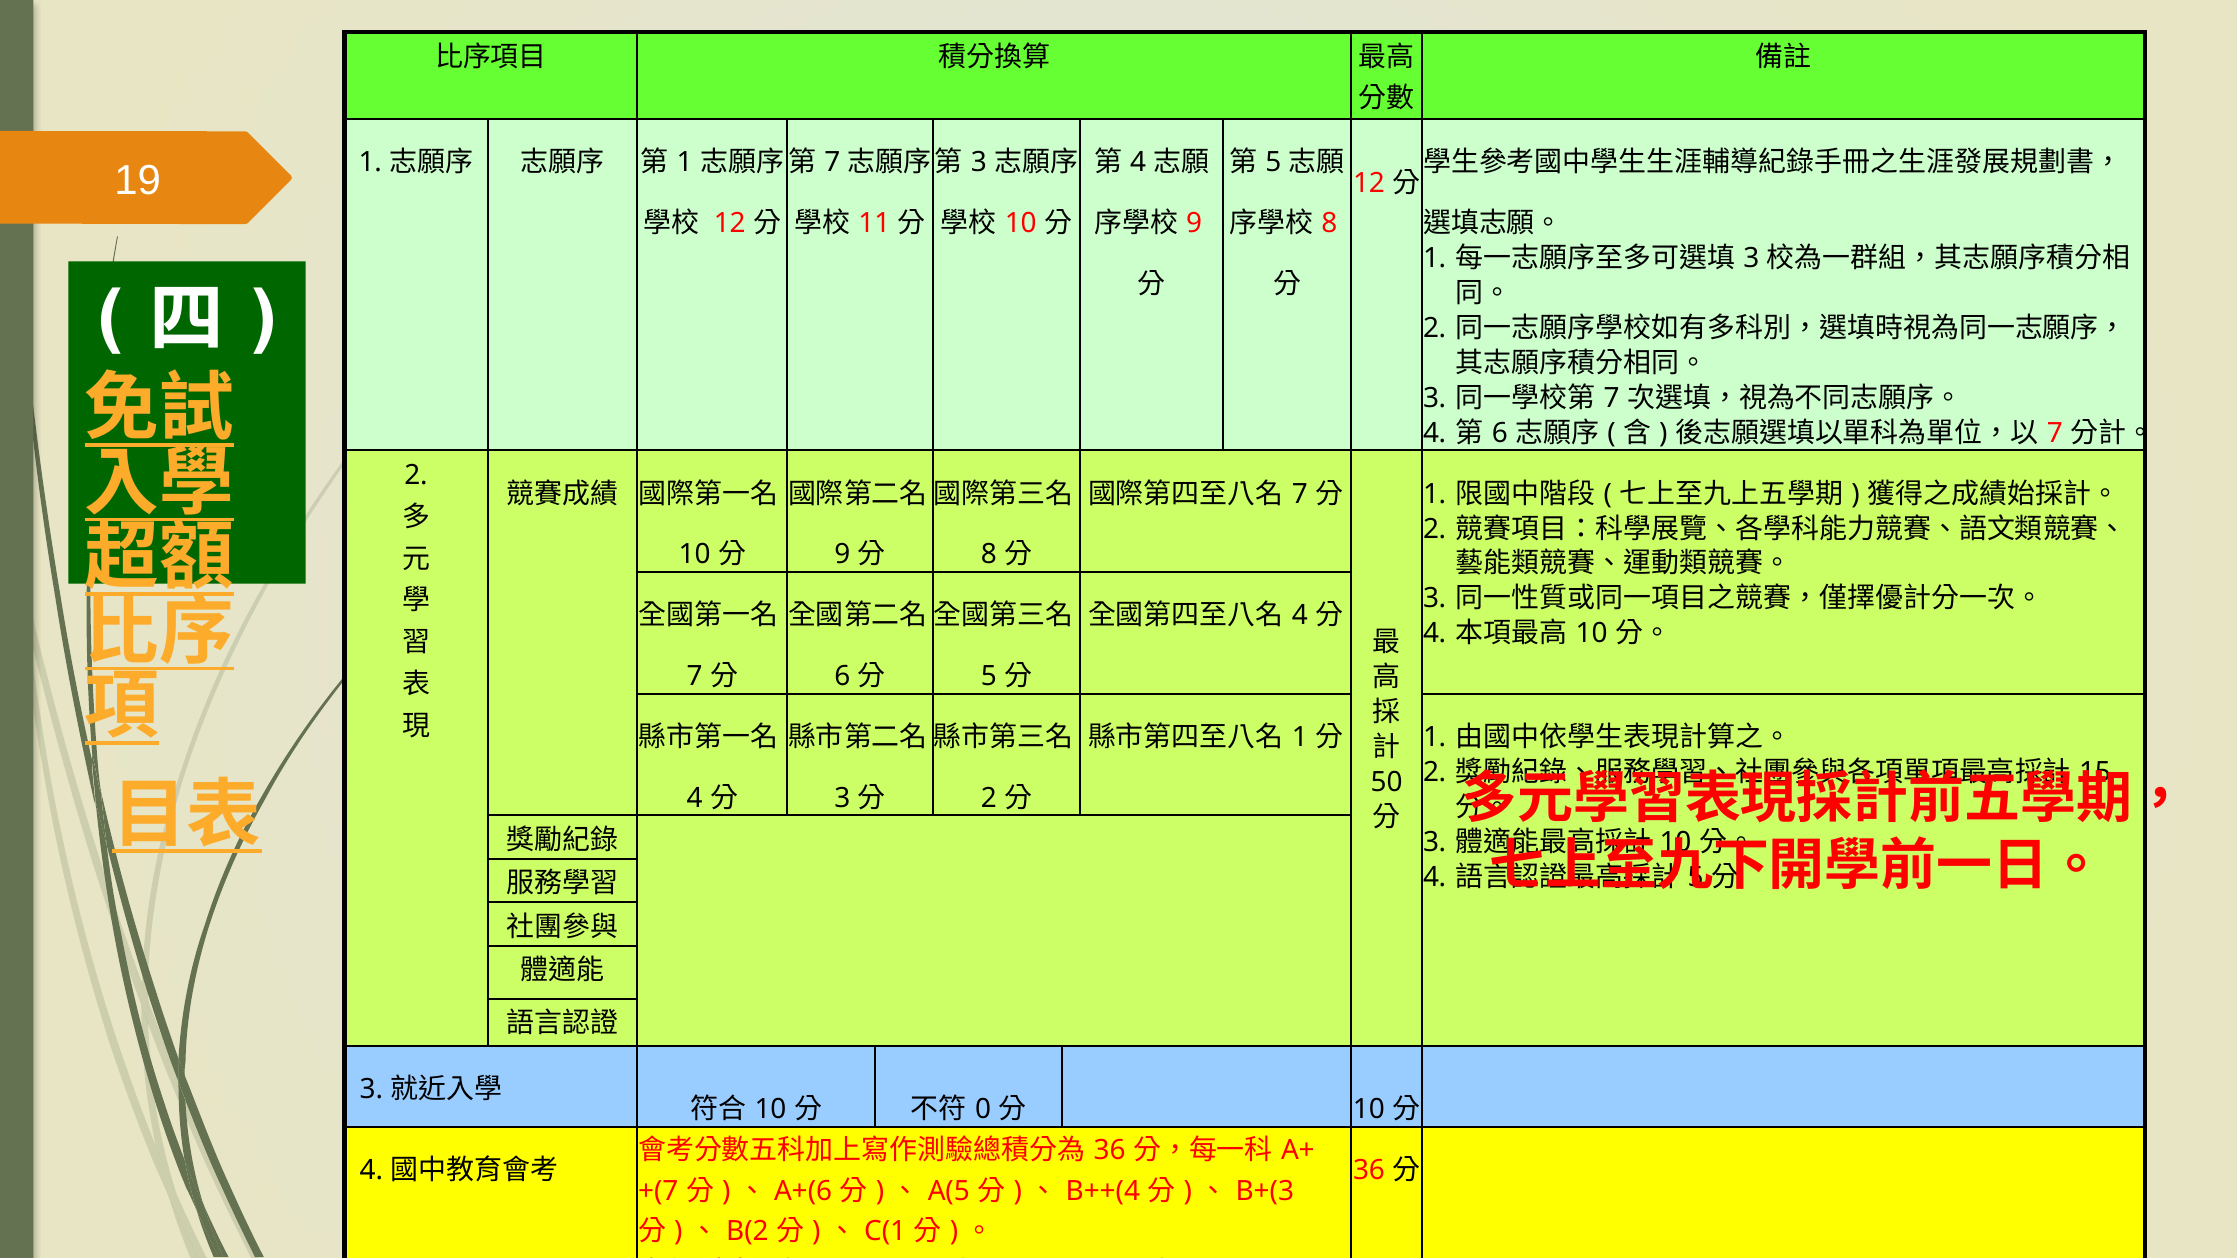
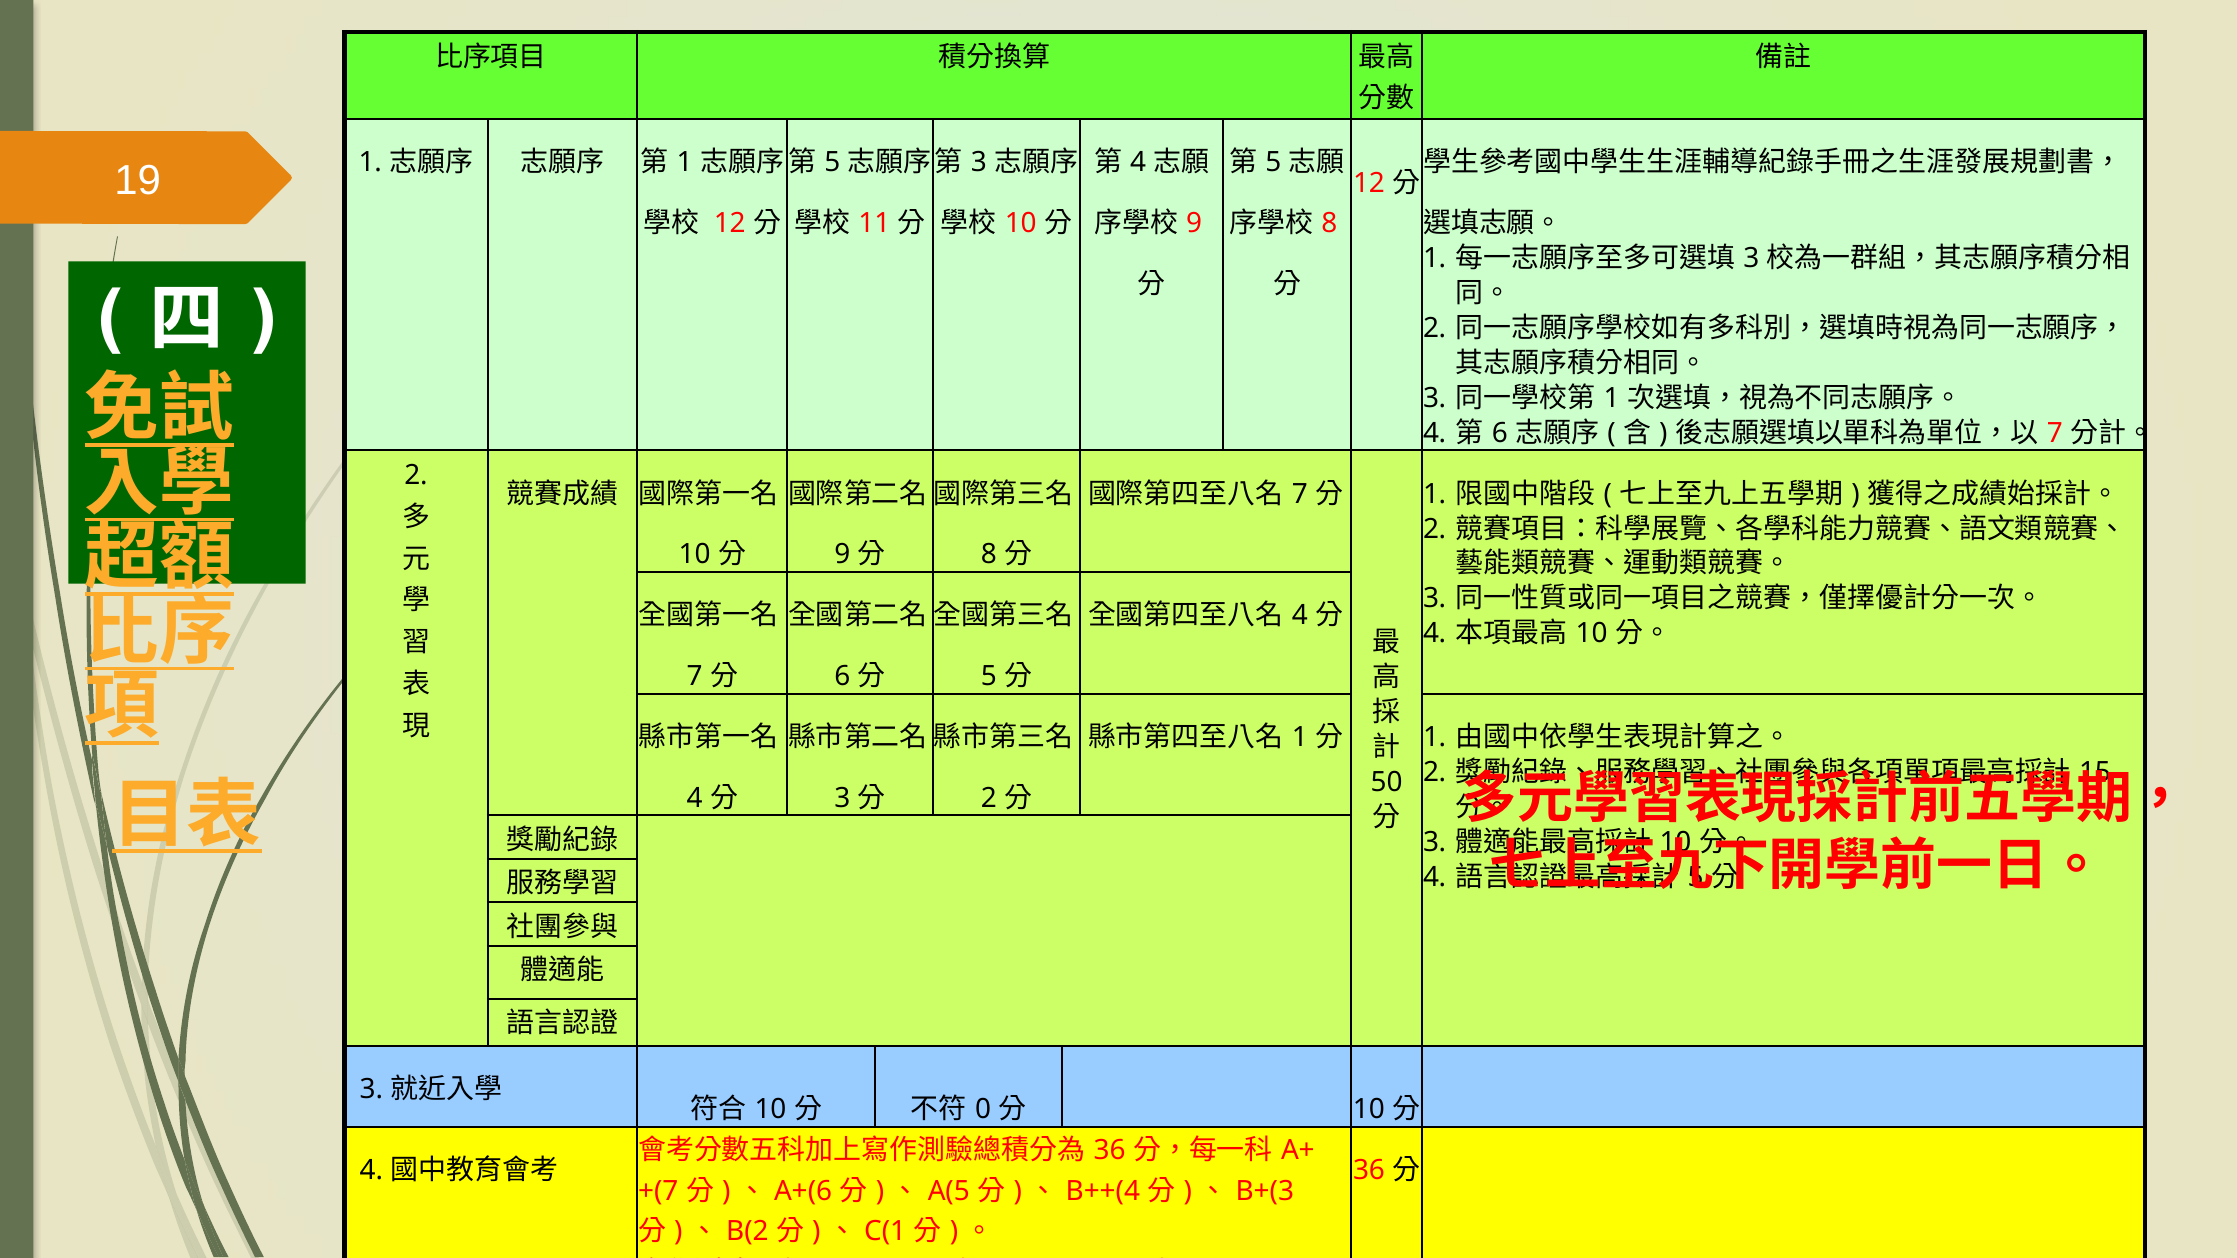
7: 7 -> 5 (832, 163)
7: 7 -> 1 (1612, 398)
